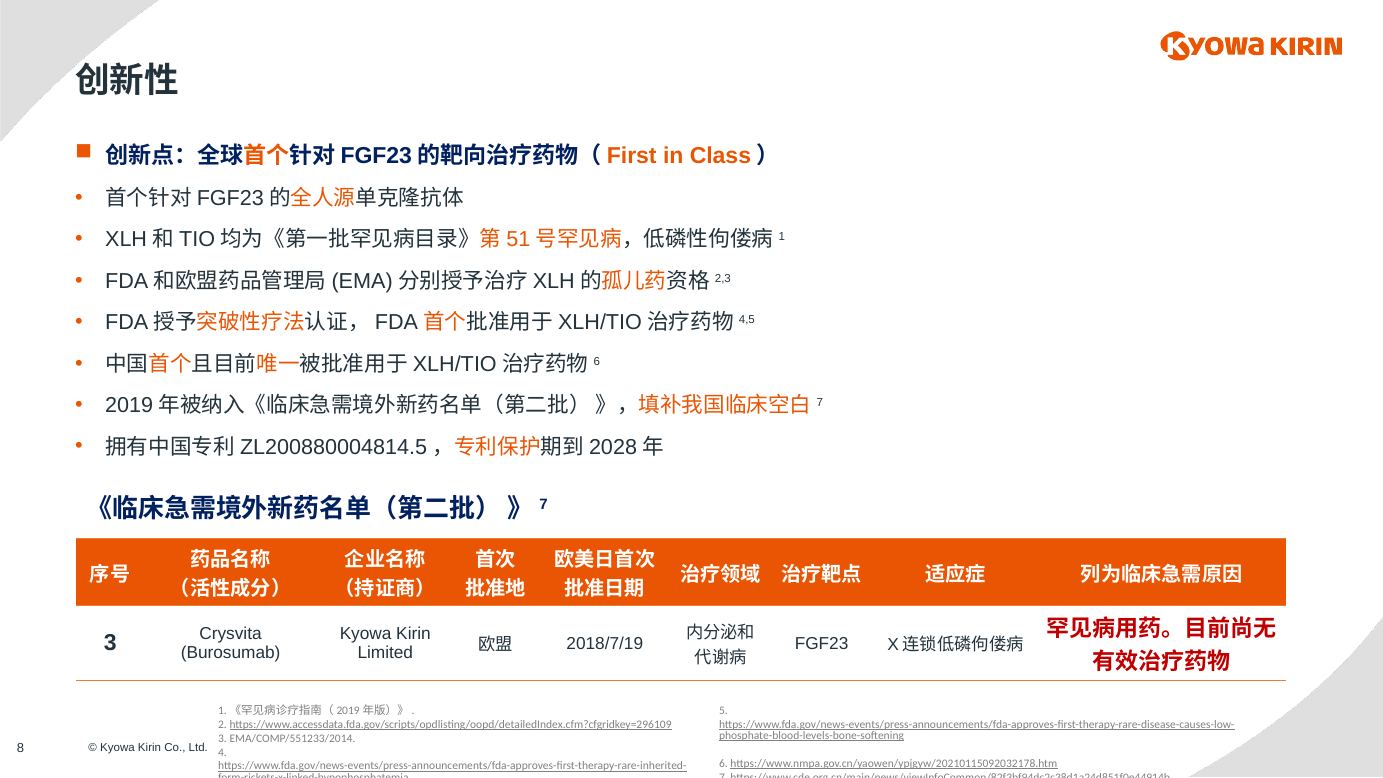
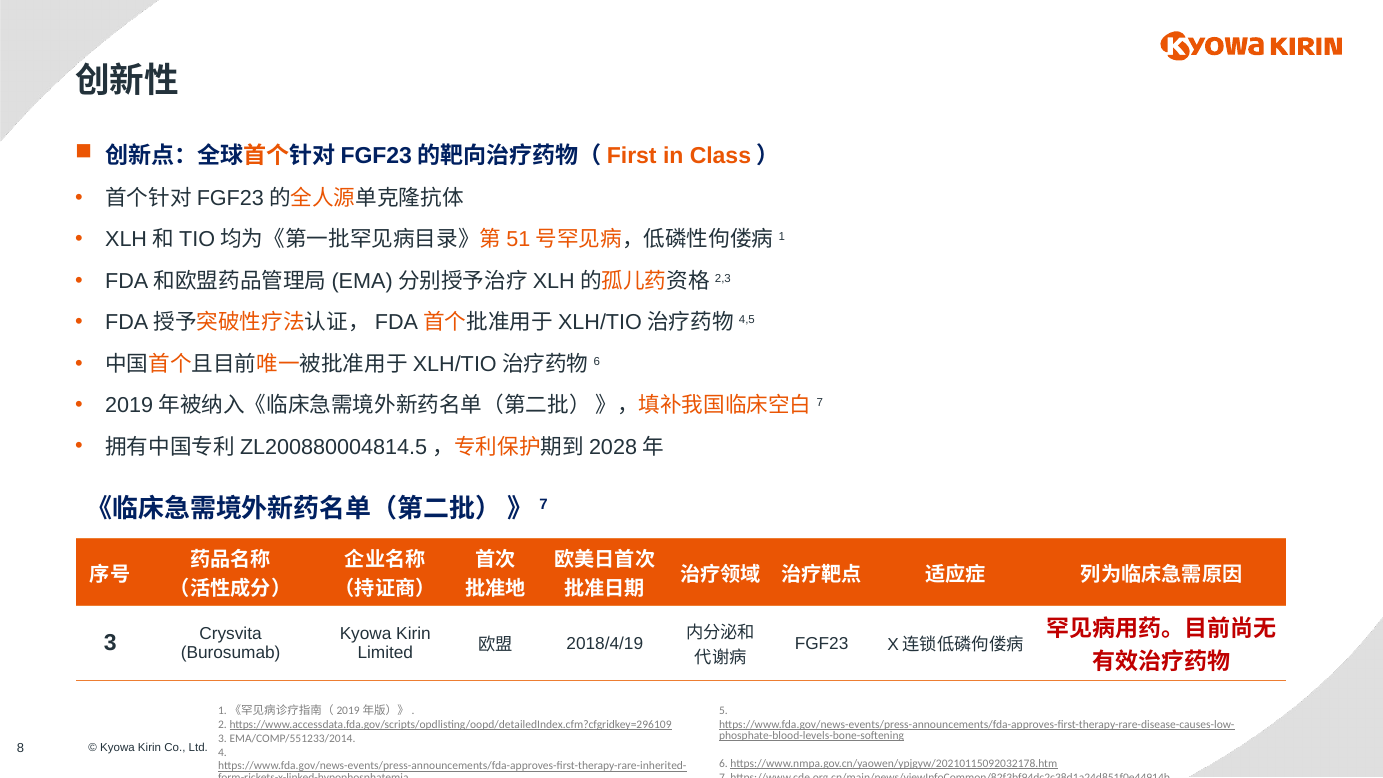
2018/7/19: 2018/7/19 -> 2018/4/19 (605, 643)
